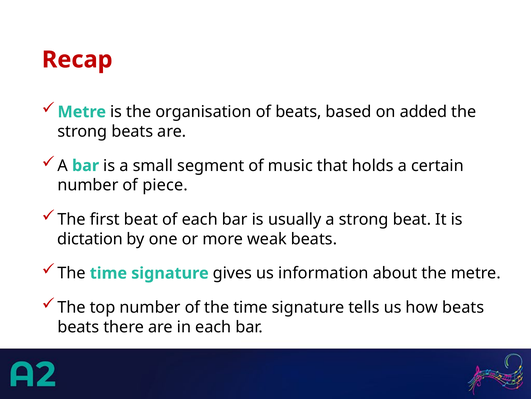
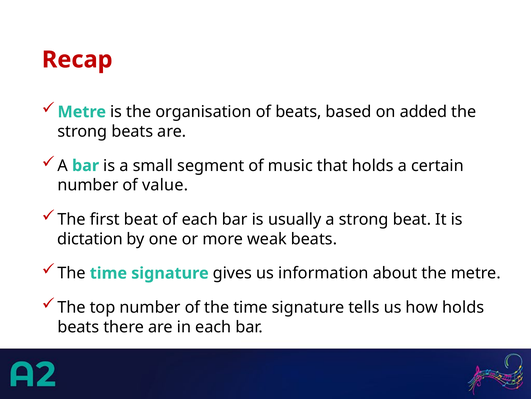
piece: piece -> value (165, 185)
how beats: beats -> holds (463, 307)
